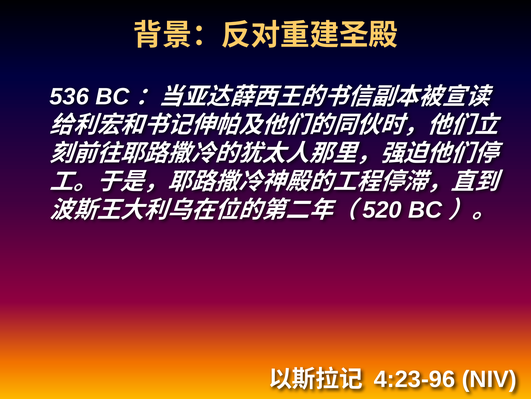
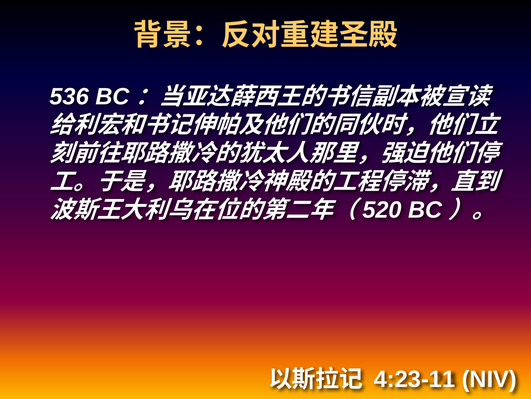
4:23-96: 4:23-96 -> 4:23-11 (415, 379)
